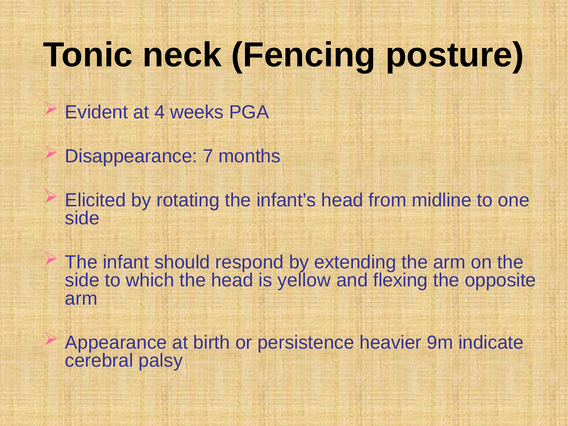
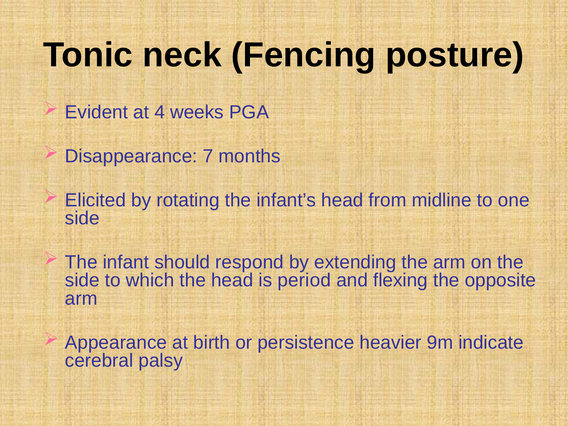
yellow: yellow -> period (304, 280)
